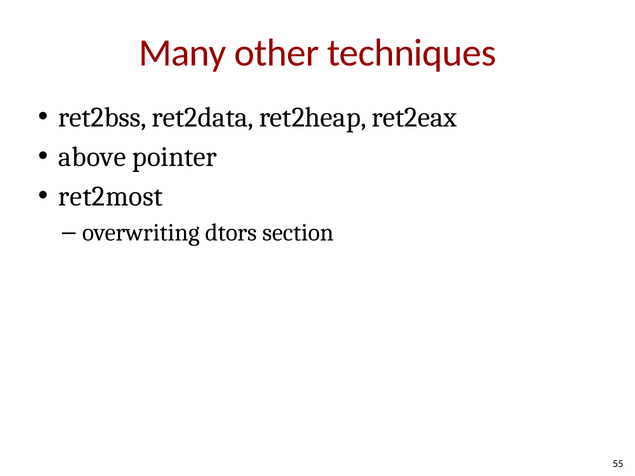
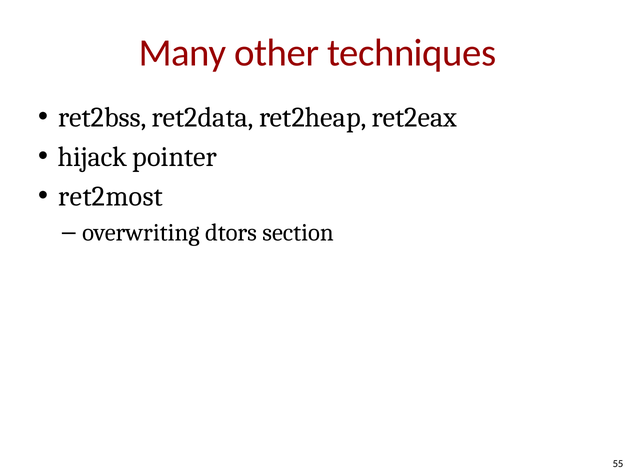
above: above -> hijack (92, 157)
